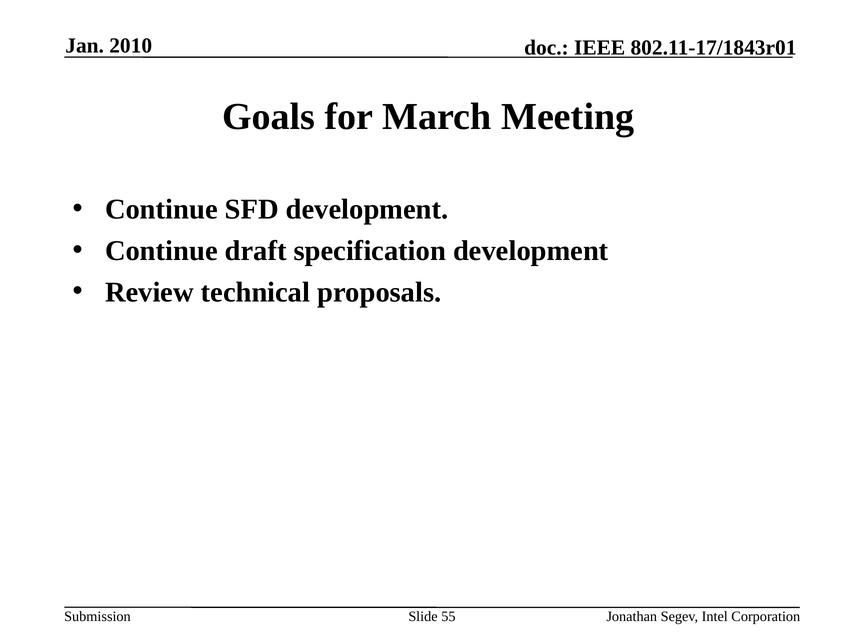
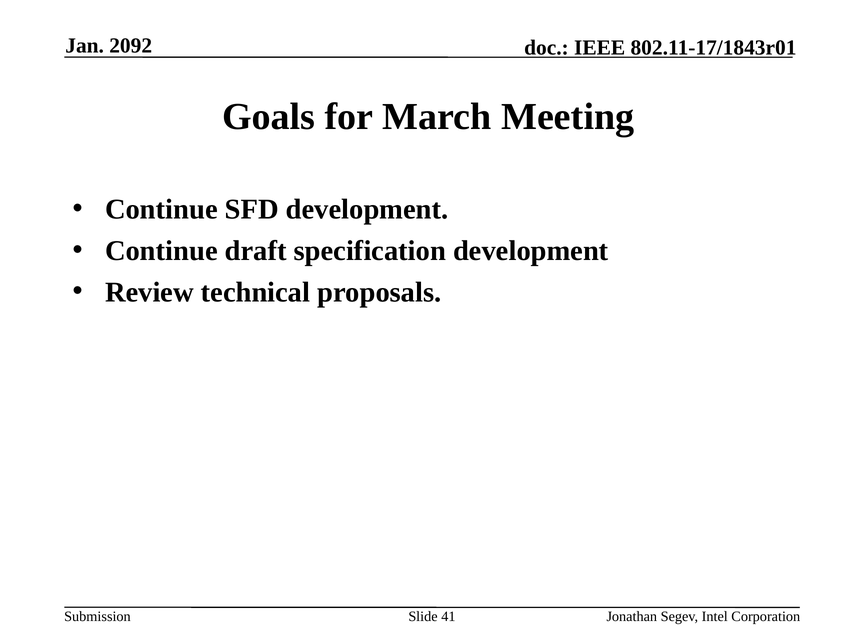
2010: 2010 -> 2092 (131, 45)
55: 55 -> 41 (448, 616)
